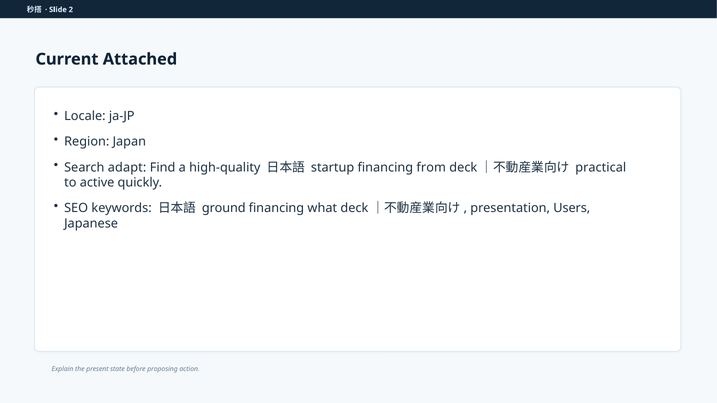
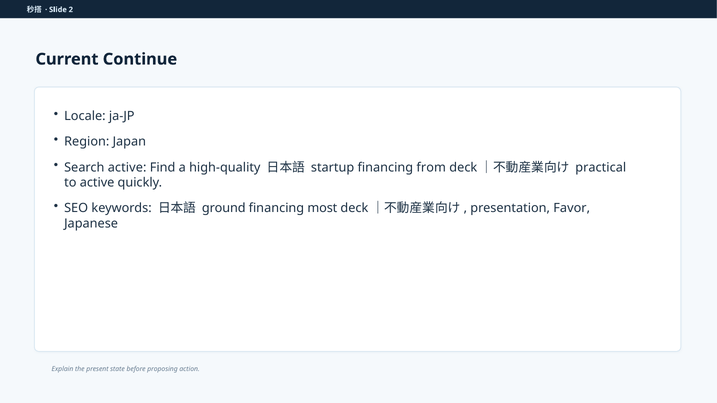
Attached: Attached -> Continue (140, 59)
Search adapt: adapt -> active (127, 167)
what: what -> most (322, 208)
Users: Users -> Favor (572, 208)
